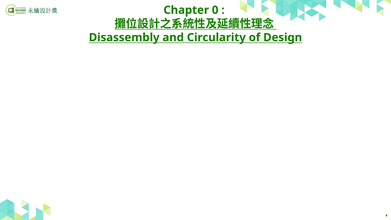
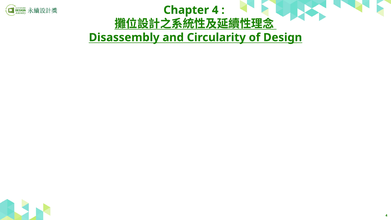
Chapter 0: 0 -> 4 (215, 10)
